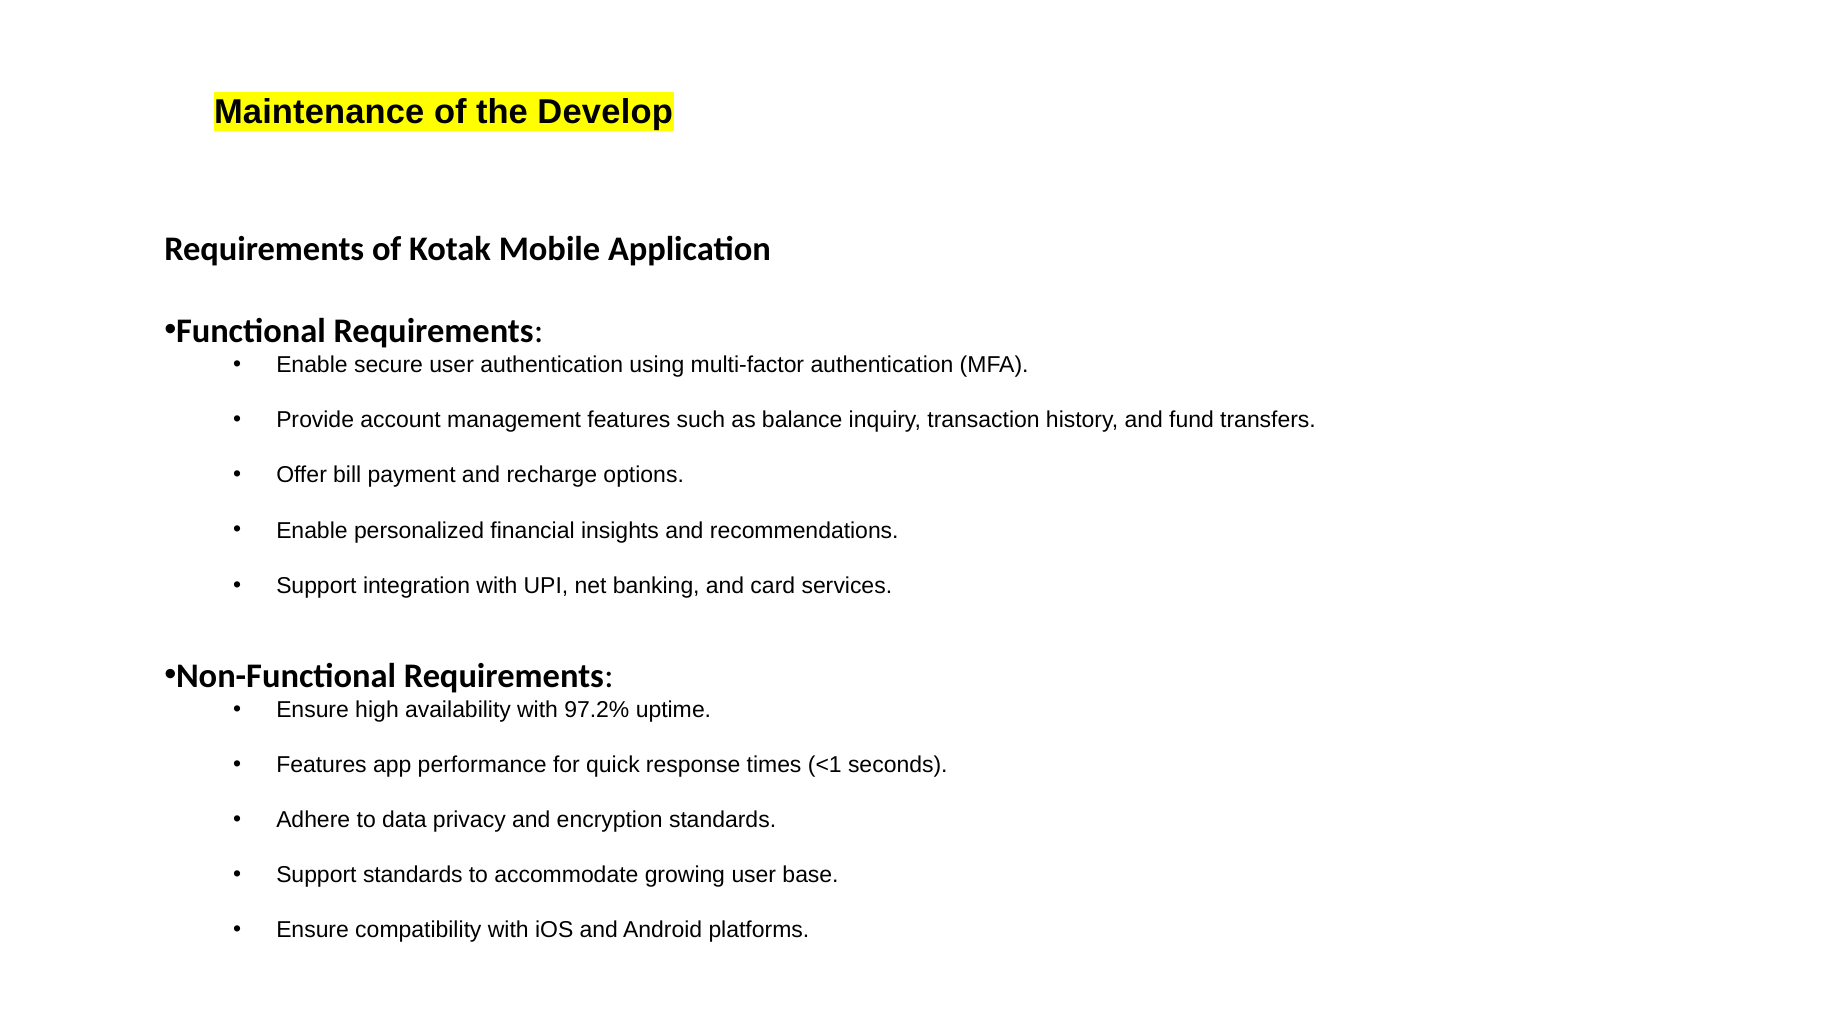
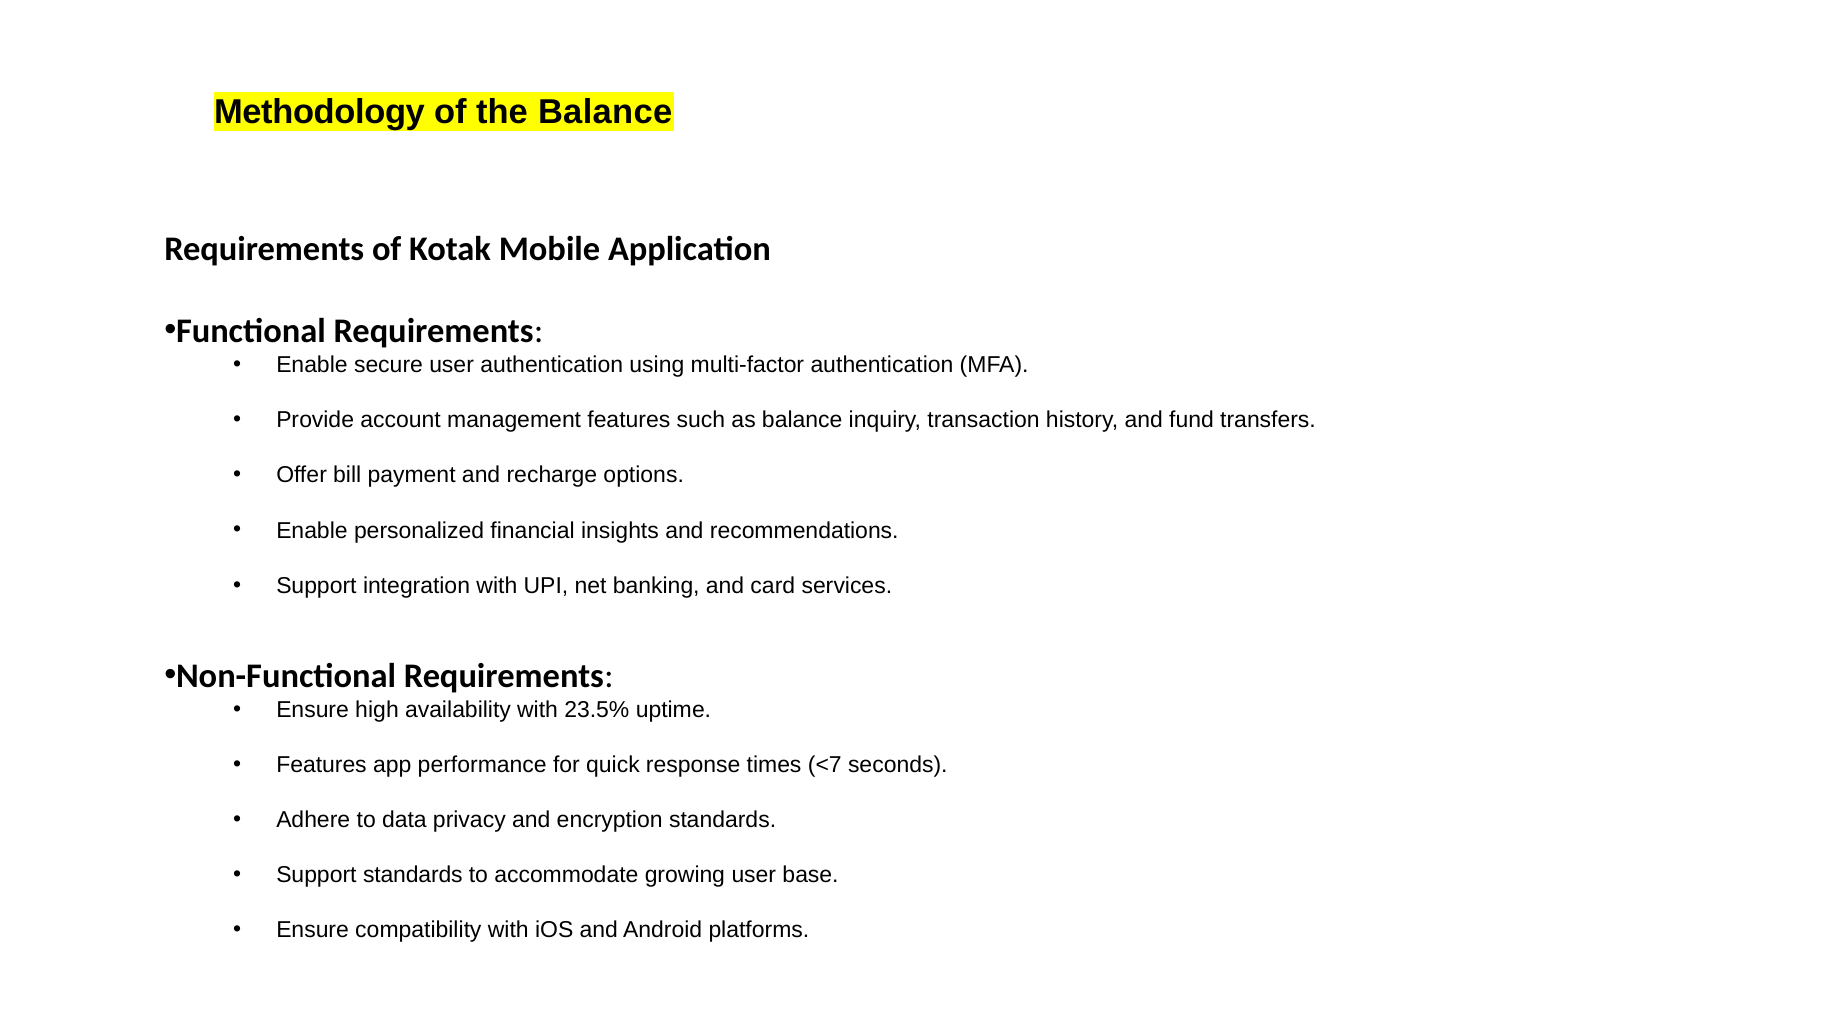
Maintenance: Maintenance -> Methodology (319, 112)
the Develop: Develop -> Balance (605, 112)
97.2%: 97.2% -> 23.5% (597, 710)
<1: <1 -> <7 (825, 765)
